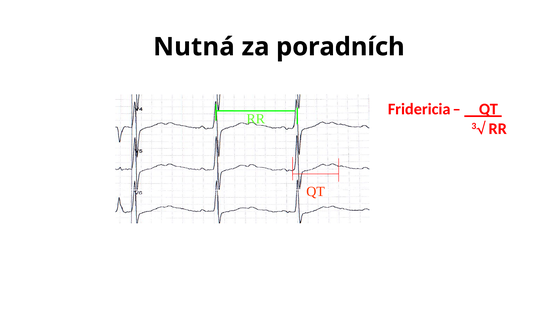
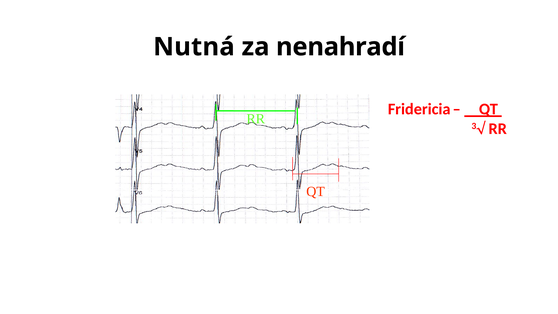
poradních: poradních -> nenahradí (340, 47)
